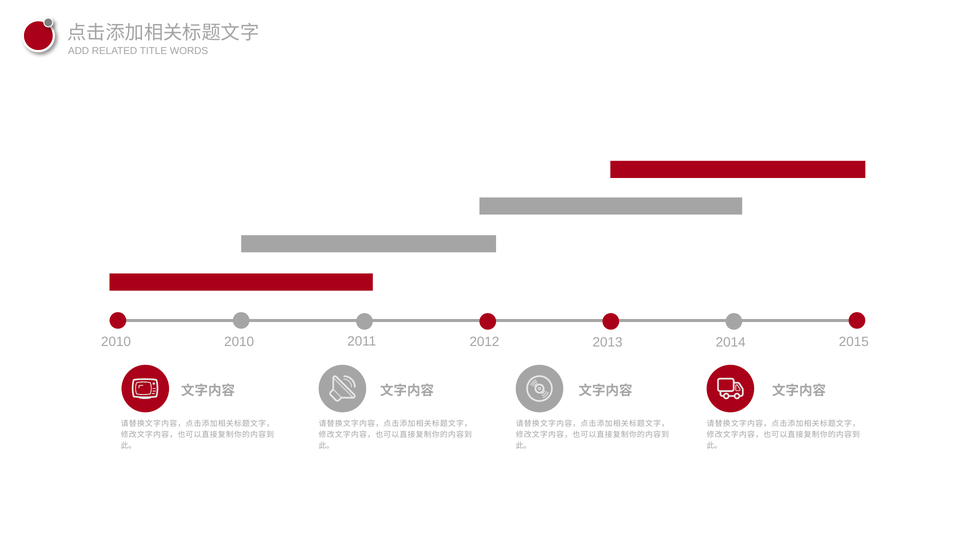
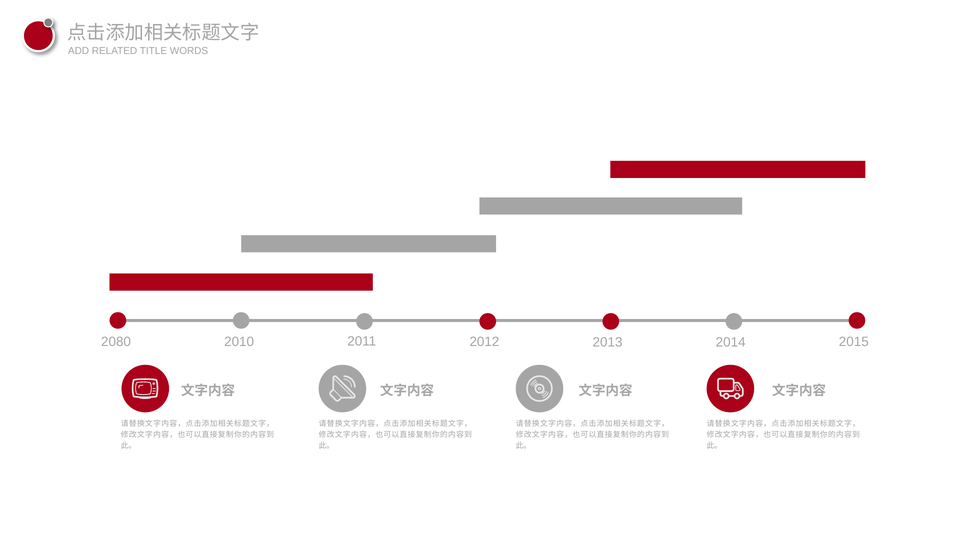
2010: 2010 -> 2080 (116, 342)
